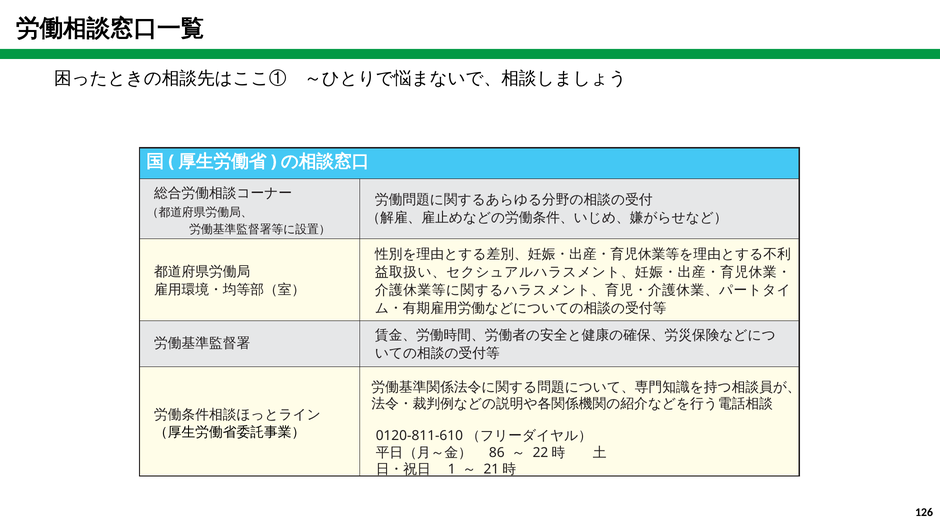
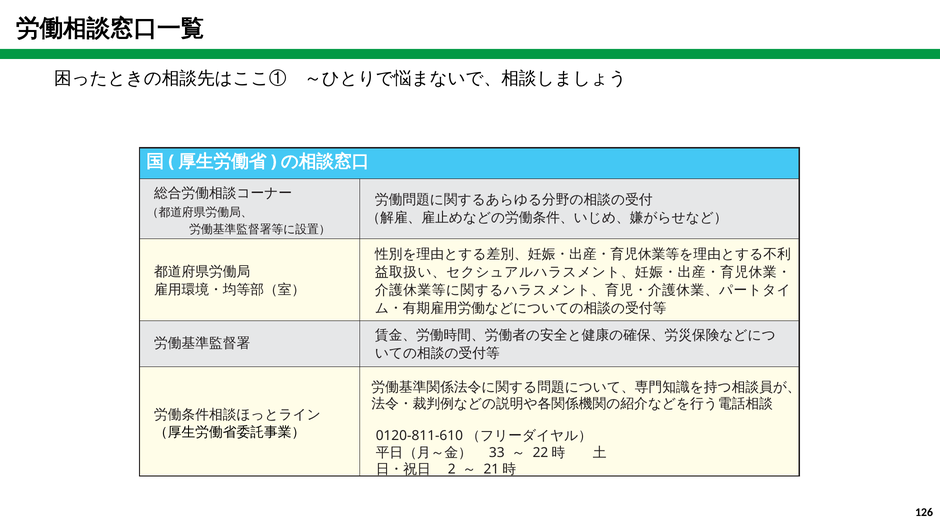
86: 86 -> 33 (497, 453)
1: 1 -> 2 (452, 469)
